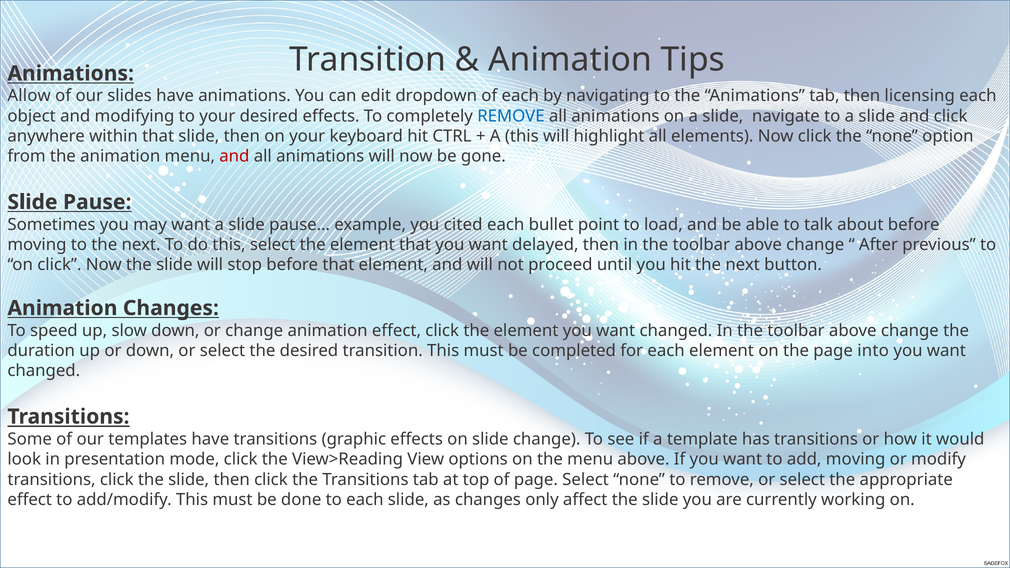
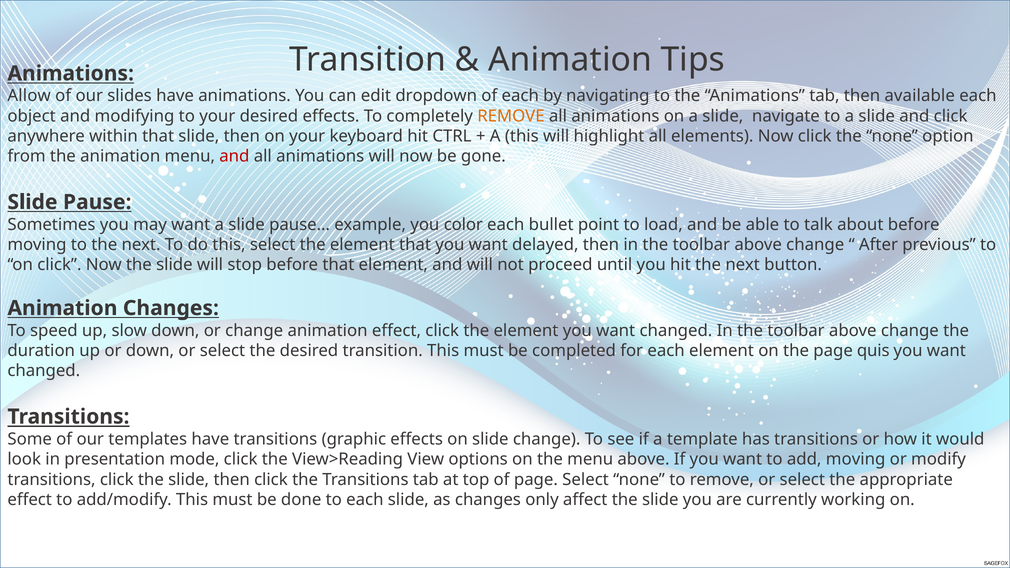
licensing: licensing -> available (920, 96)
REMOVE colour: blue -> orange (511, 116)
cited: cited -> color (463, 225)
into: into -> quis (873, 351)
